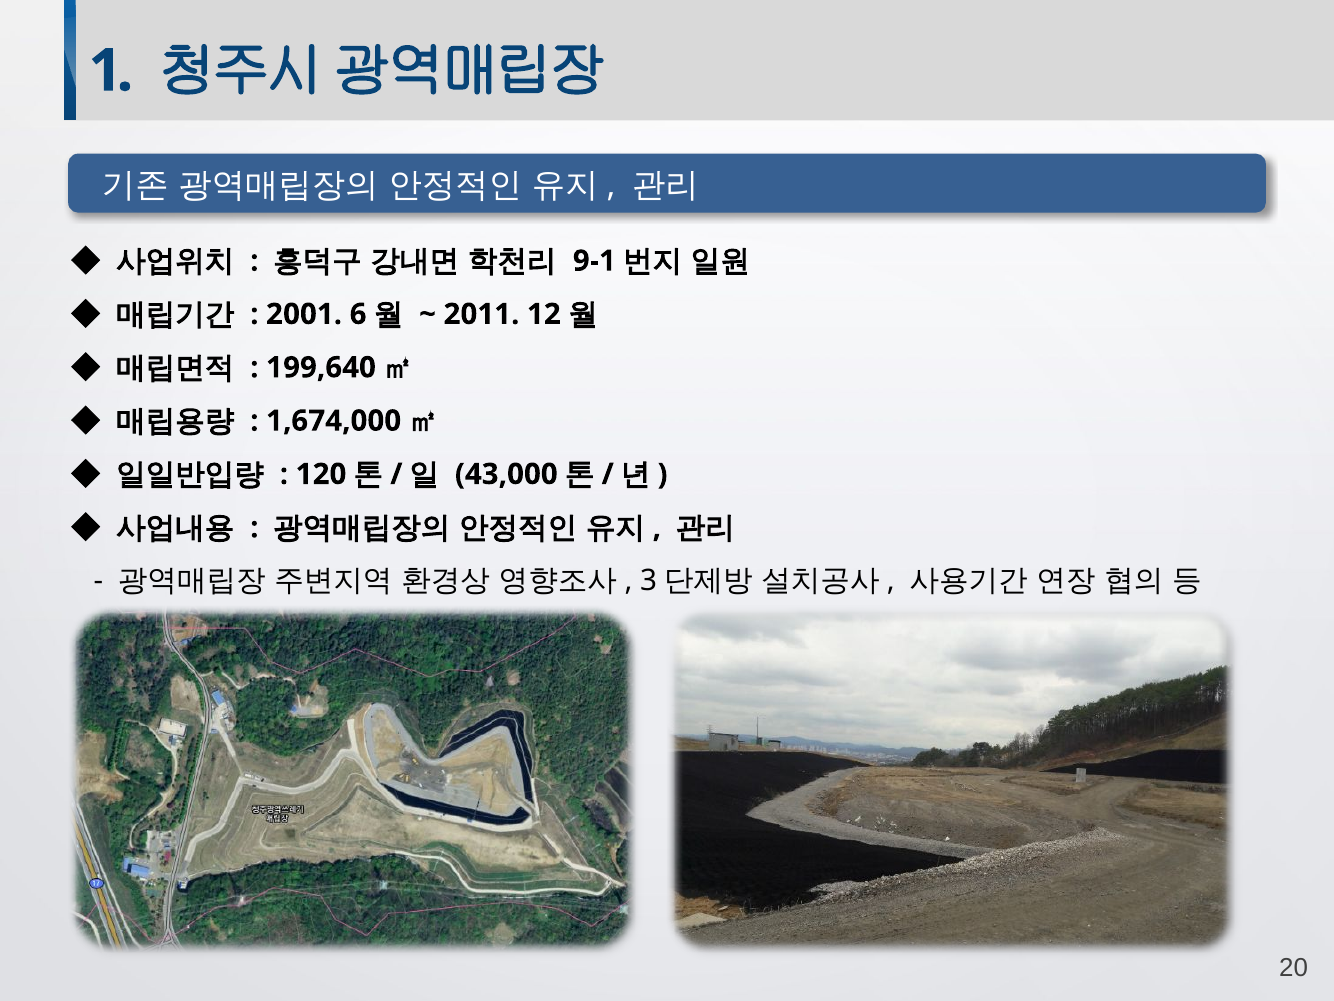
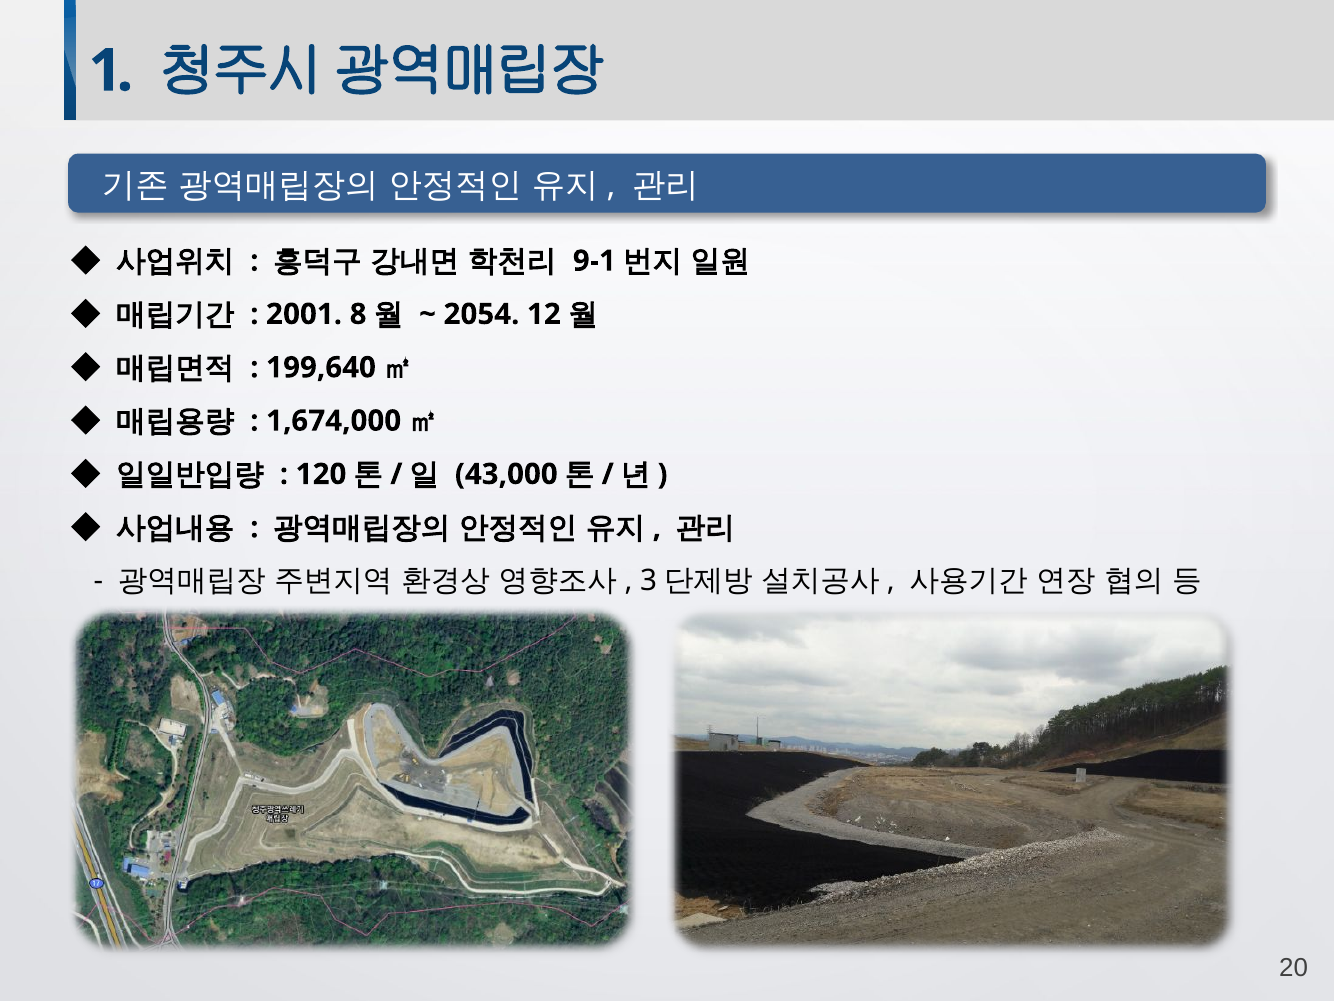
6: 6 -> 8 (358, 314)
2011: 2011 -> 2054 (481, 314)
